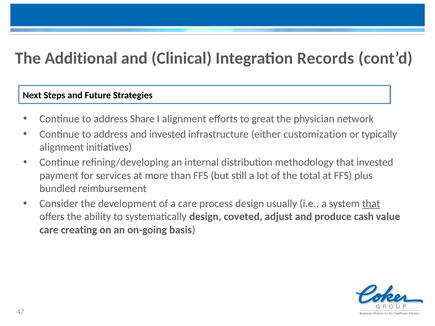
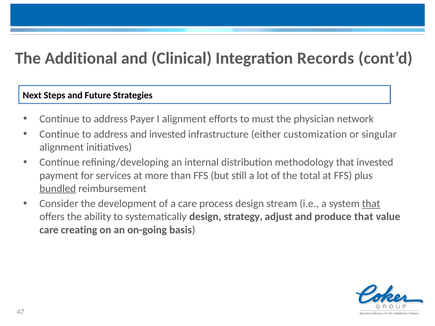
Share: Share -> Payer (142, 119)
great: great -> must (263, 119)
typically: typically -> singular (379, 134)
bundled underline: none -> present (58, 189)
usually: usually -> stream (282, 204)
coveted: coveted -> strategy (243, 217)
produce cash: cash -> that (364, 217)
